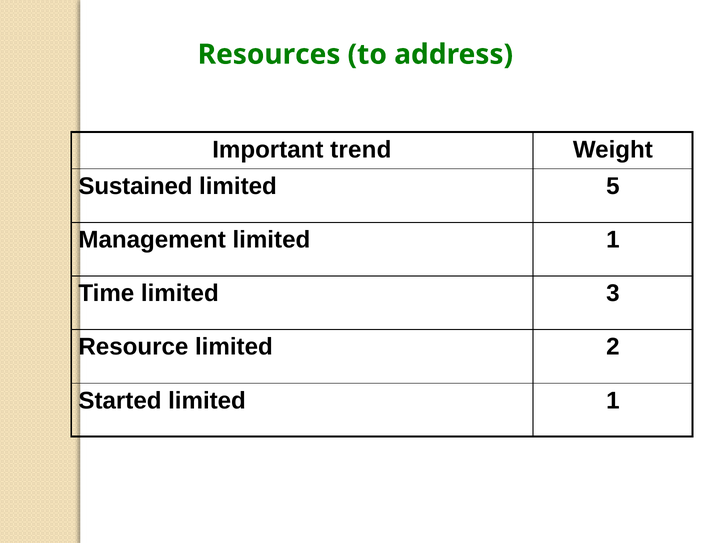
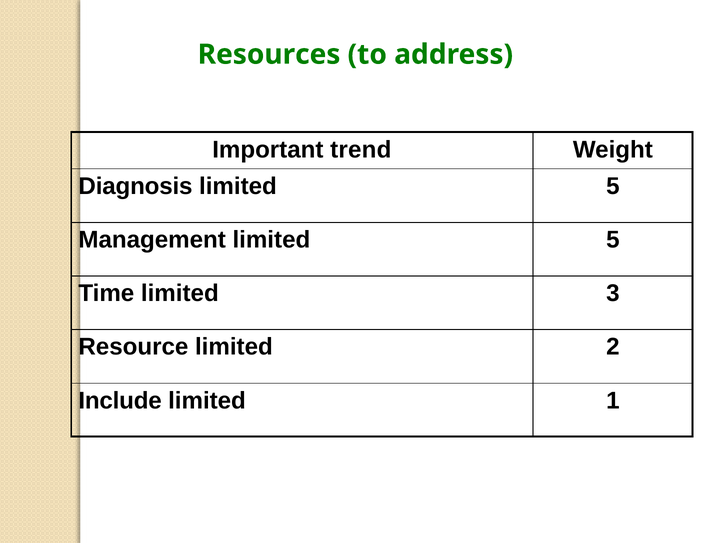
Sustained: Sustained -> Diagnosis (135, 186)
Management limited 1: 1 -> 5 (613, 240)
Started: Started -> Include (120, 401)
